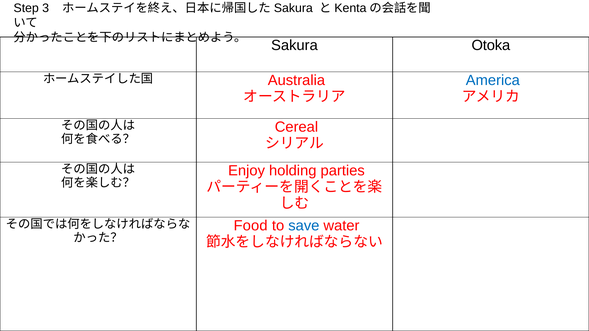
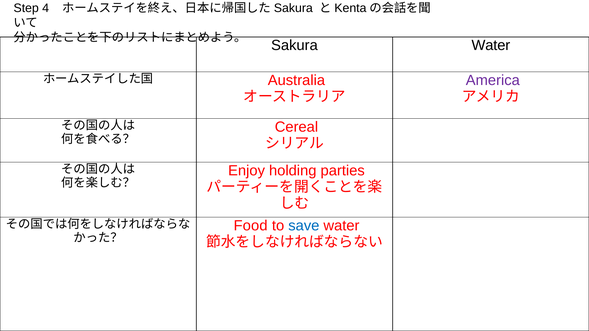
3: 3 -> 4 (46, 8)
Sakura Otoka: Otoka -> Water (491, 46)
America colour: blue -> purple (493, 80)
